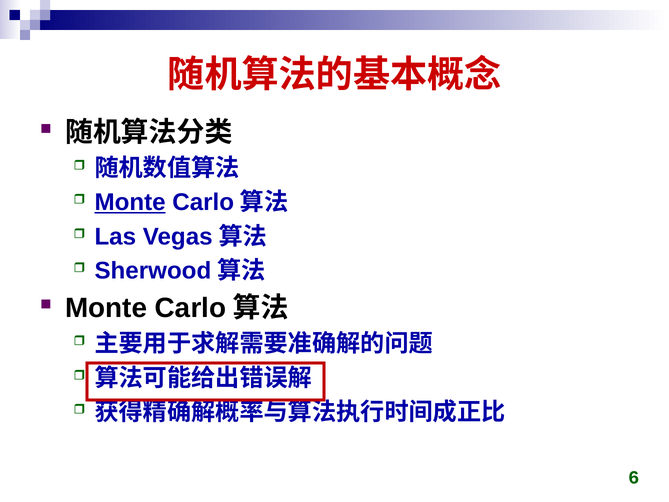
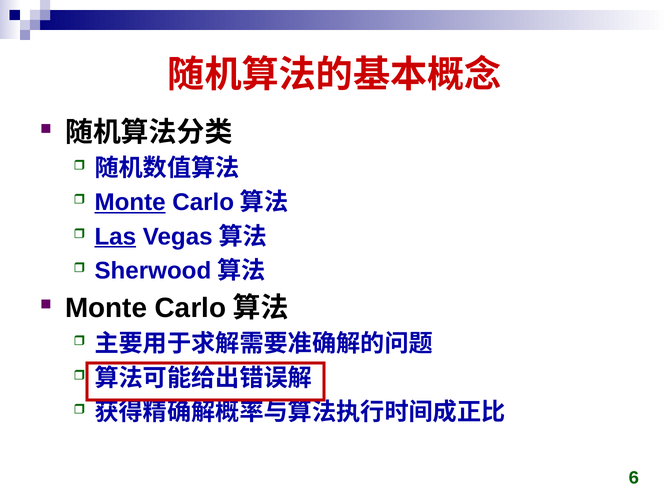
Las underline: none -> present (115, 236)
